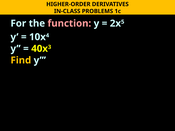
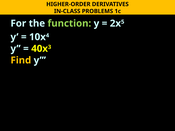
function colour: pink -> light green (69, 23)
